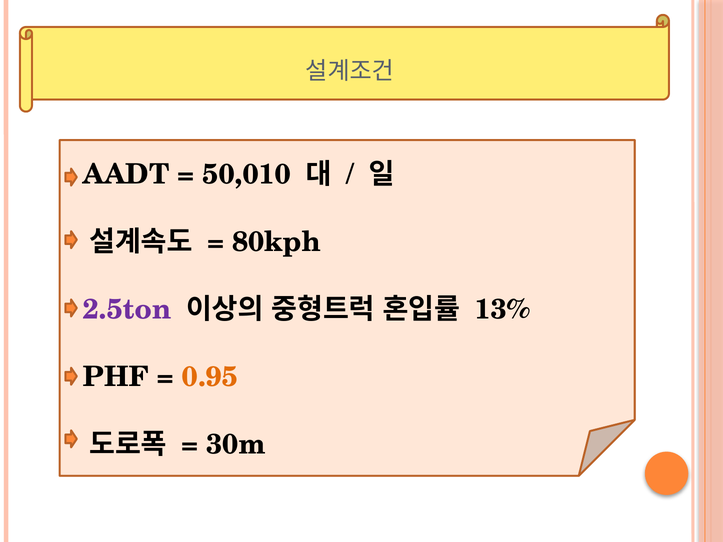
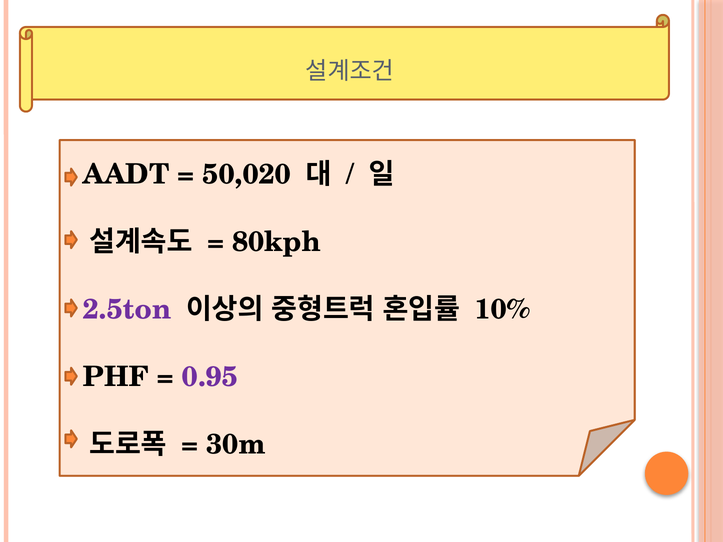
50,010: 50,010 -> 50,020 (247, 175)
13%: 13% -> 10% (503, 310)
0.95 colour: orange -> purple (210, 377)
